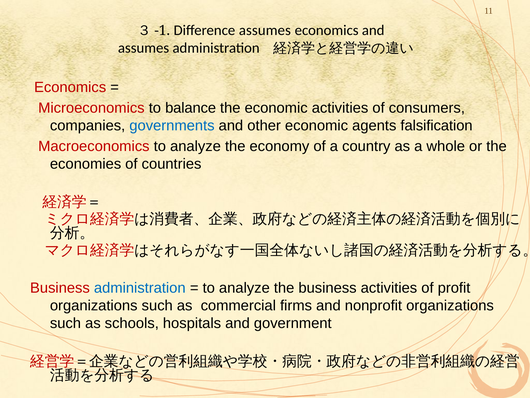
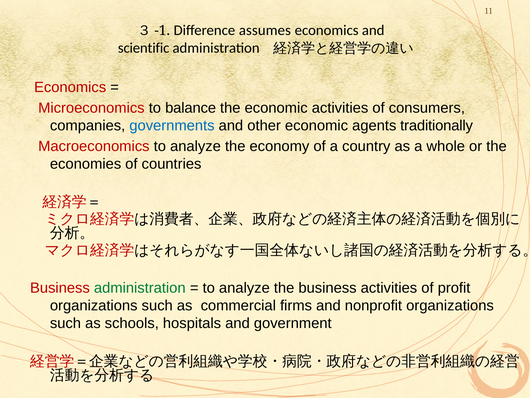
assumes: assumes -> scientific (144, 48)
falsification: falsification -> traditionally (437, 125)
administration colour: blue -> green (140, 287)
